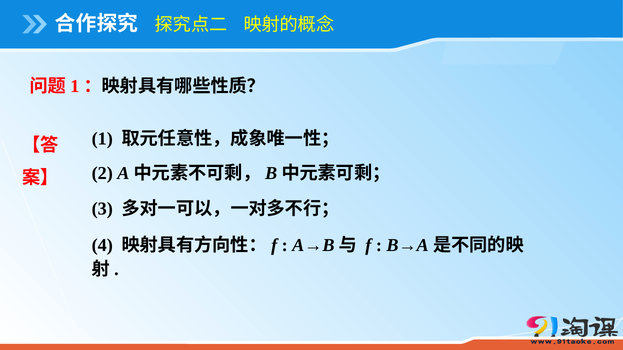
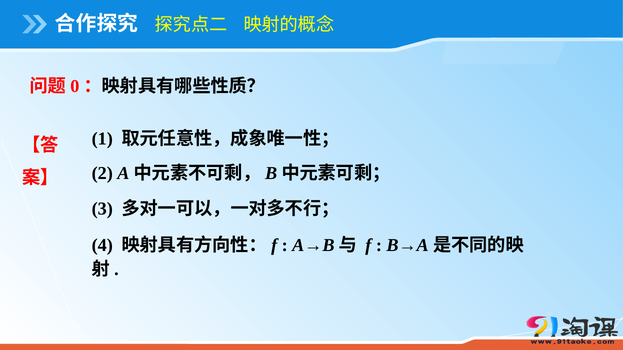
1: 1 -> 0 (75, 87)
